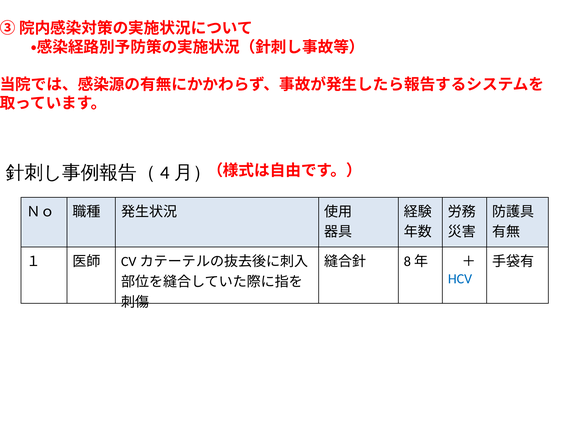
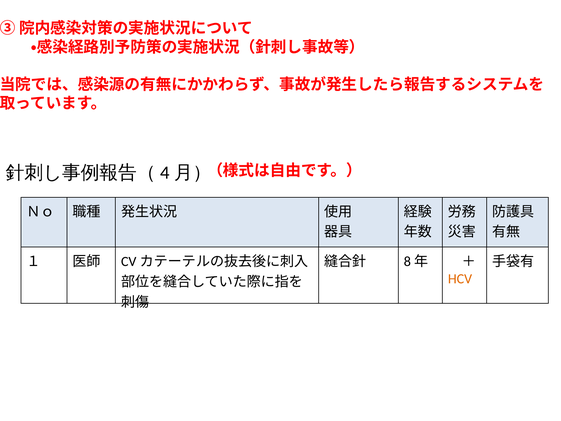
HCV colour: blue -> orange (460, 279)
